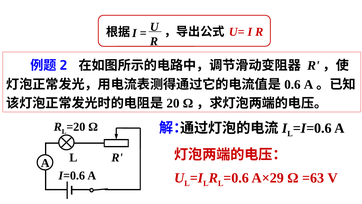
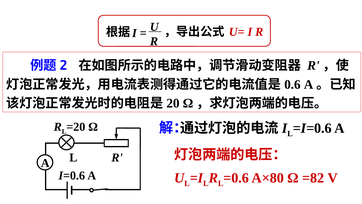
A×29: A×29 -> A×80 (268, 178)
=63: =63 -> =82 (313, 178)
